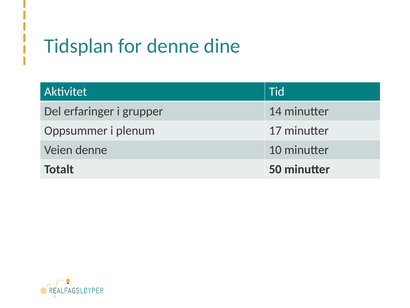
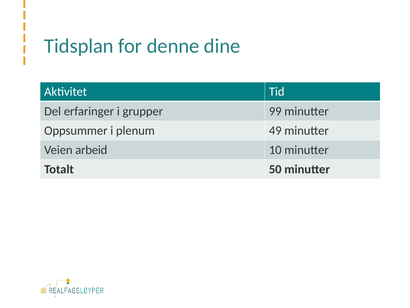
14: 14 -> 99 (275, 111)
17: 17 -> 49 (275, 130)
Veien denne: denne -> arbeid (91, 150)
